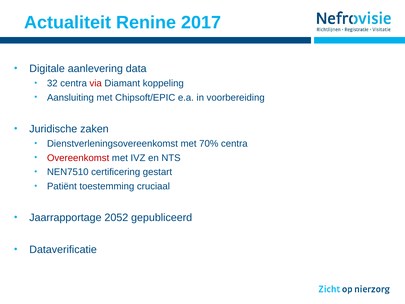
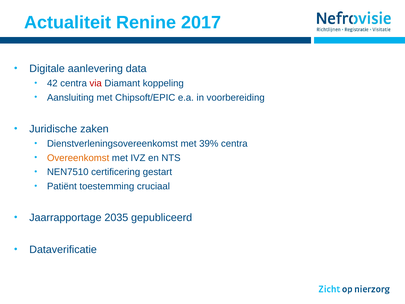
32: 32 -> 42 (52, 83)
70%: 70% -> 39% (209, 144)
Overeenkomst colour: red -> orange (78, 158)
2052: 2052 -> 2035 (116, 217)
